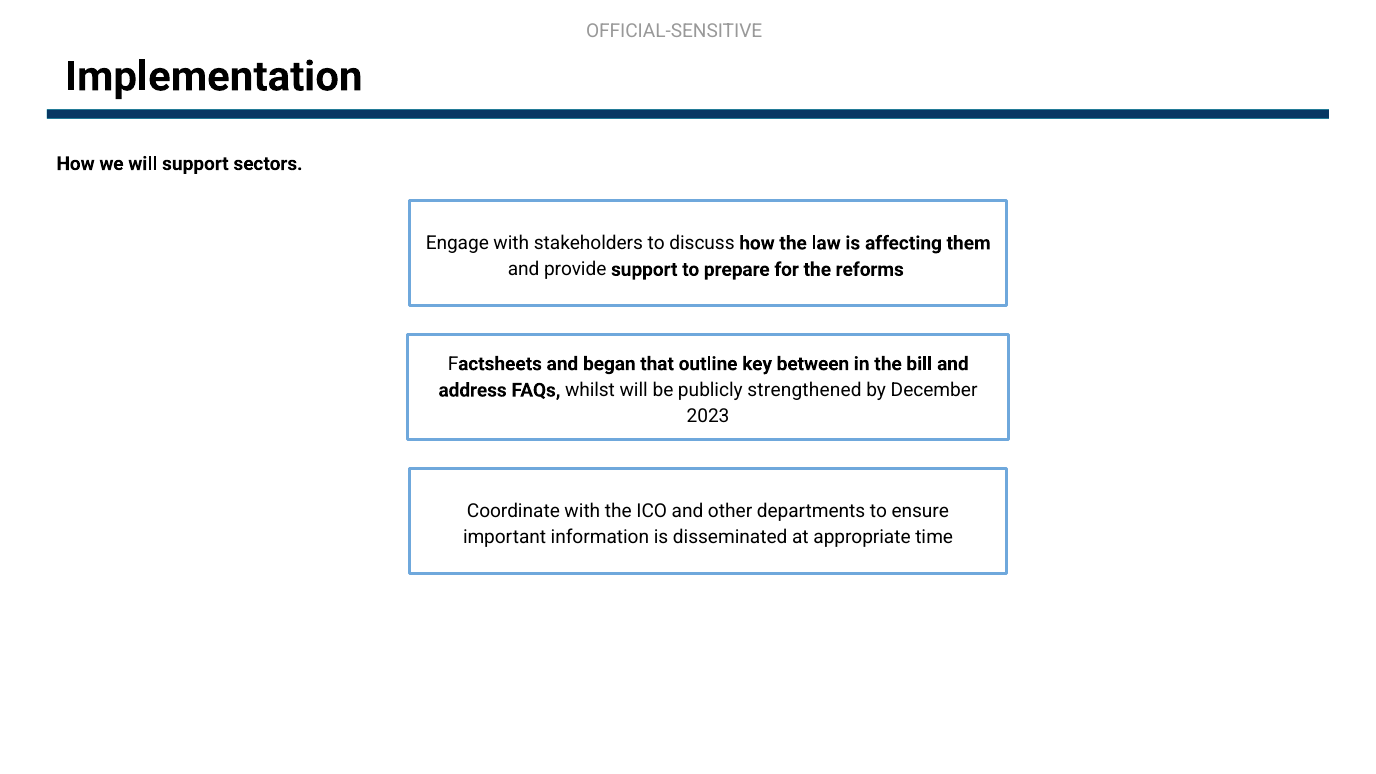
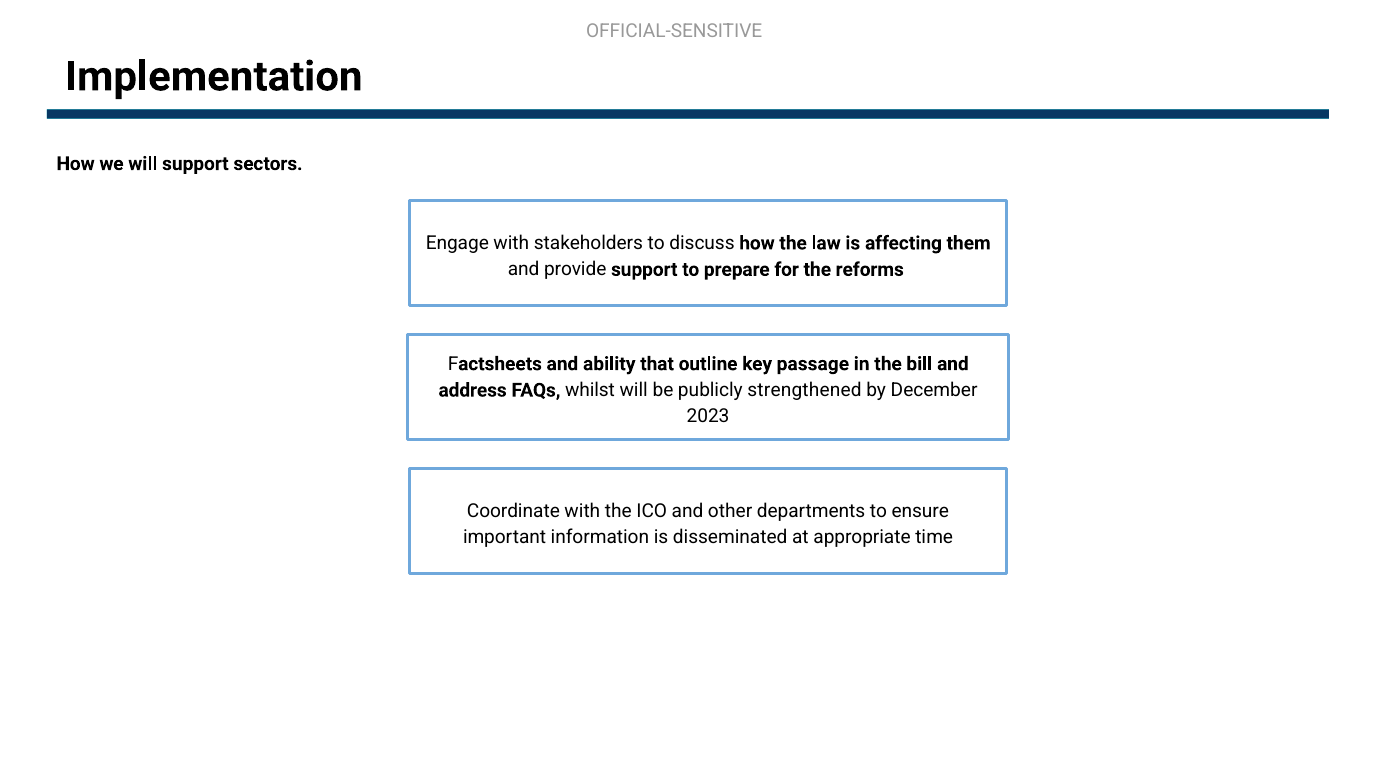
began: began -> ability (609, 364)
between: between -> passage (813, 364)
